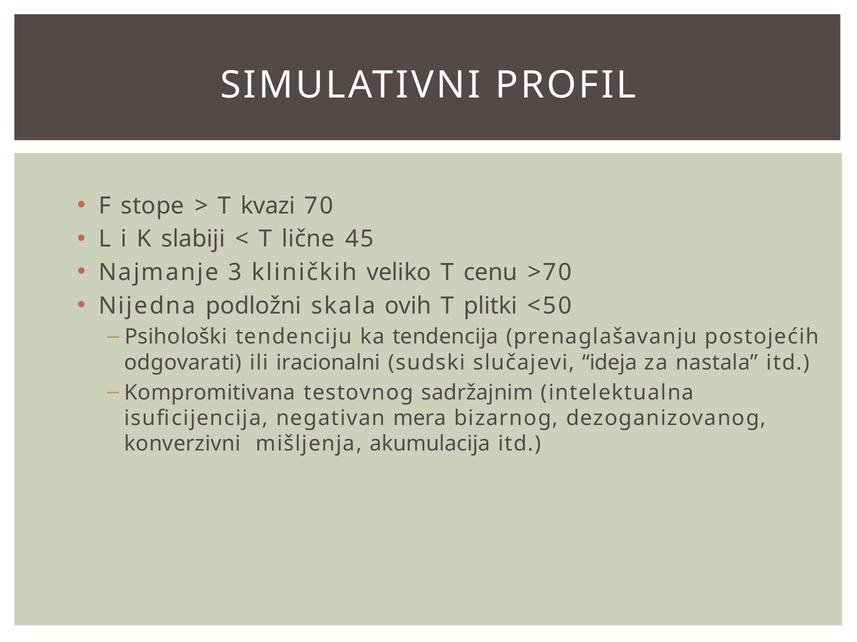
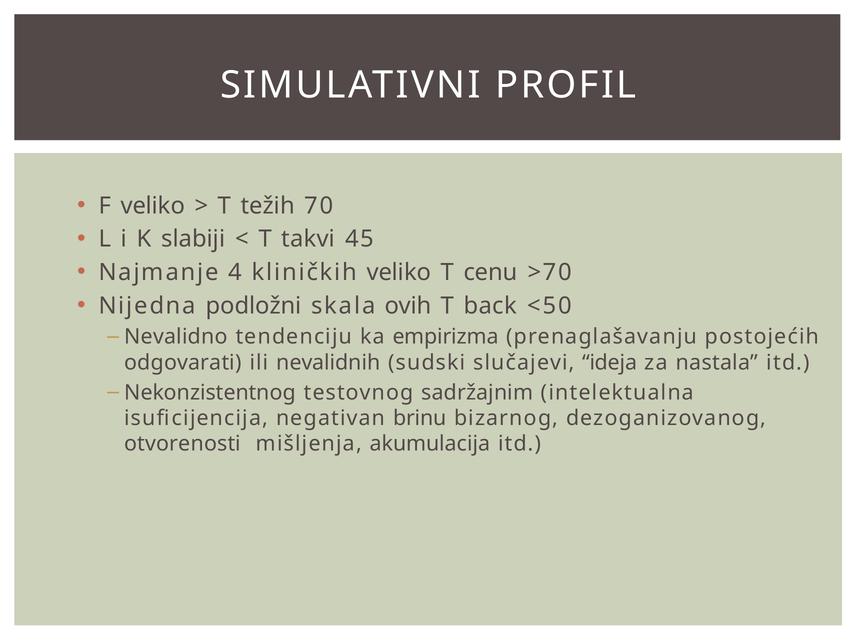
F stope: stope -> veliko (153, 206)
kvazi: kvazi -> težih (268, 206)
lične: lične -> takvi (308, 239)
3: 3 -> 4 (235, 273)
plitki: plitki -> back (490, 306)
Psihološki: Psihološki -> Nevalidno (176, 337)
tendencija: tendencija -> empirizma (446, 337)
iracionalni: iracionalni -> nevalidnih (328, 363)
Kompromitivana: Kompromitivana -> Nekonzistentnog (210, 393)
mera: mera -> brinu (420, 419)
konverzivni: konverzivni -> otvorenosti (183, 444)
